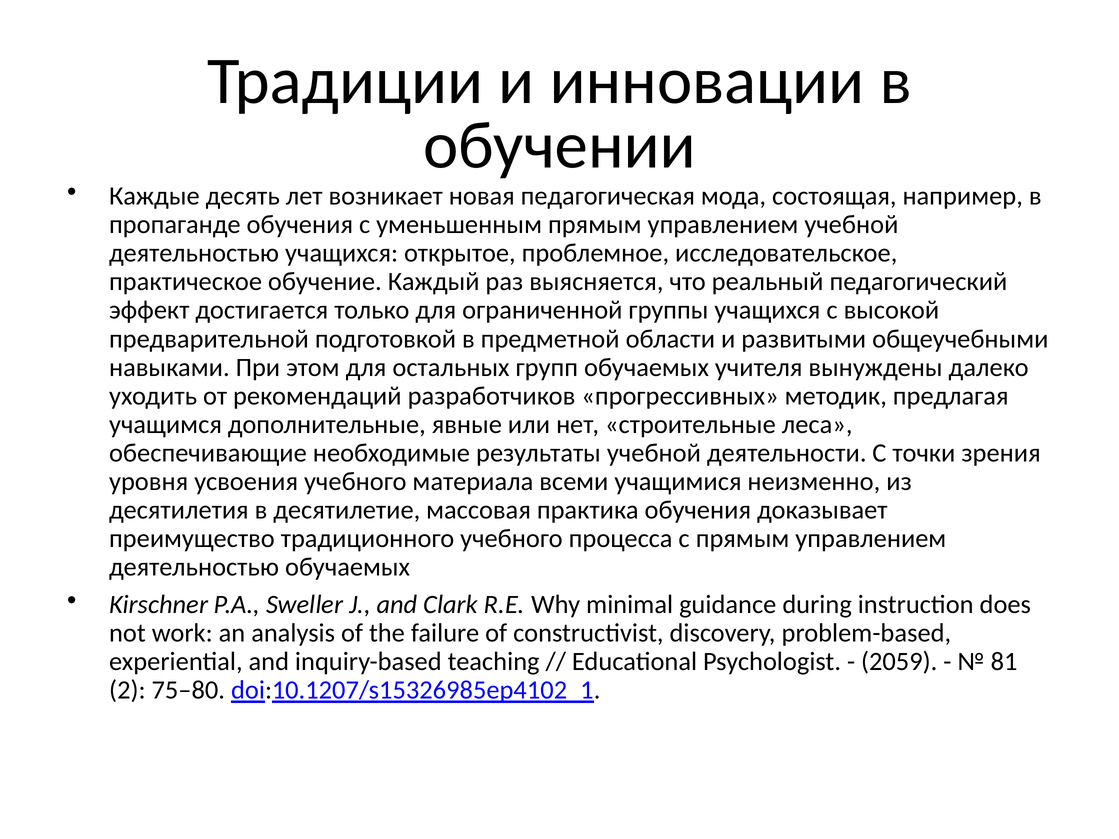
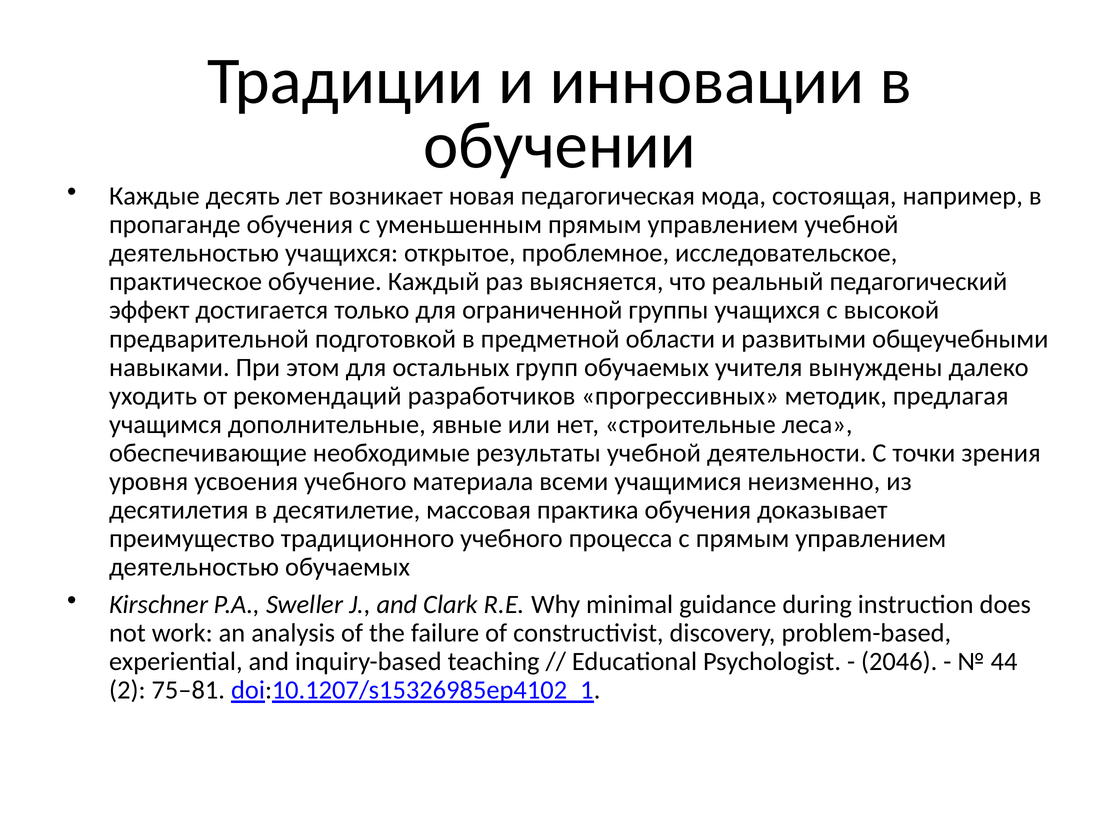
2059: 2059 -> 2046 (899, 662)
81: 81 -> 44 (1004, 662)
75–80: 75–80 -> 75–81 (188, 690)
